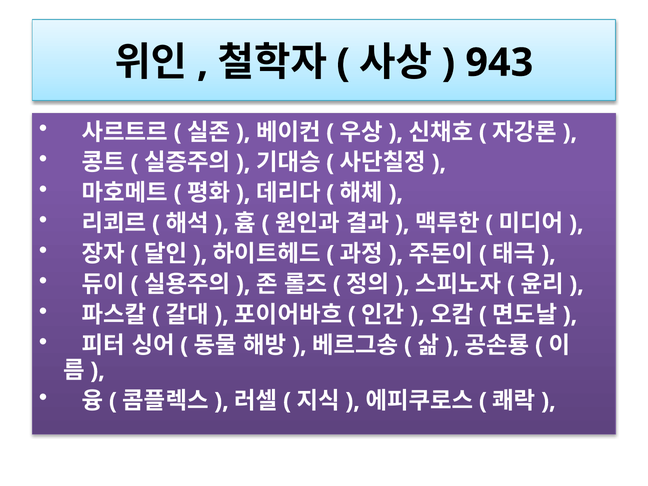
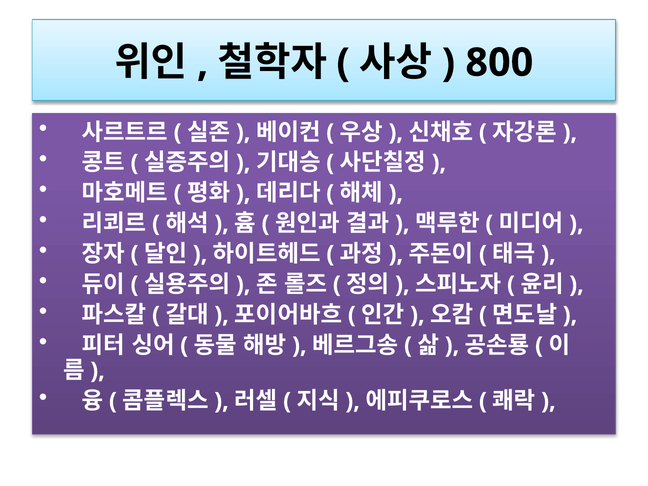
943: 943 -> 800 (499, 63)
